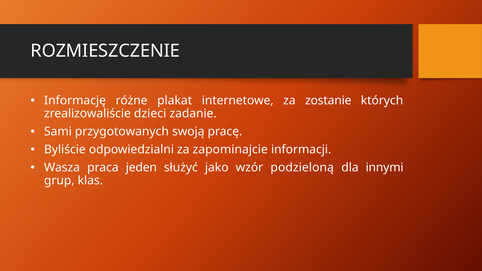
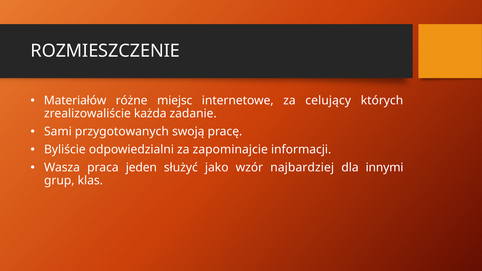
Informację: Informację -> Materiałów (75, 101)
plakat: plakat -> miejsc (175, 101)
zostanie: zostanie -> celujący (328, 101)
dzieci: dzieci -> każda (150, 114)
podzieloną: podzieloną -> najbardziej (302, 168)
